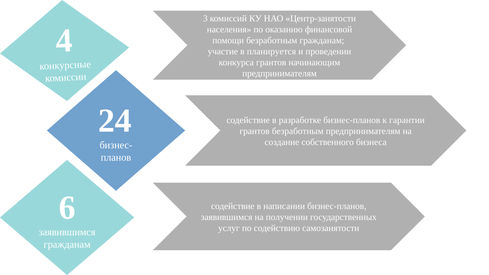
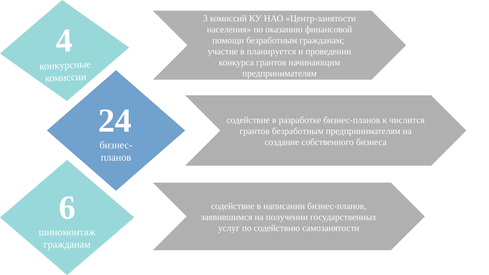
гарантии: гарантии -> числится (407, 120)
заявившимся: заявившимся -> шиномонтаж (67, 232)
